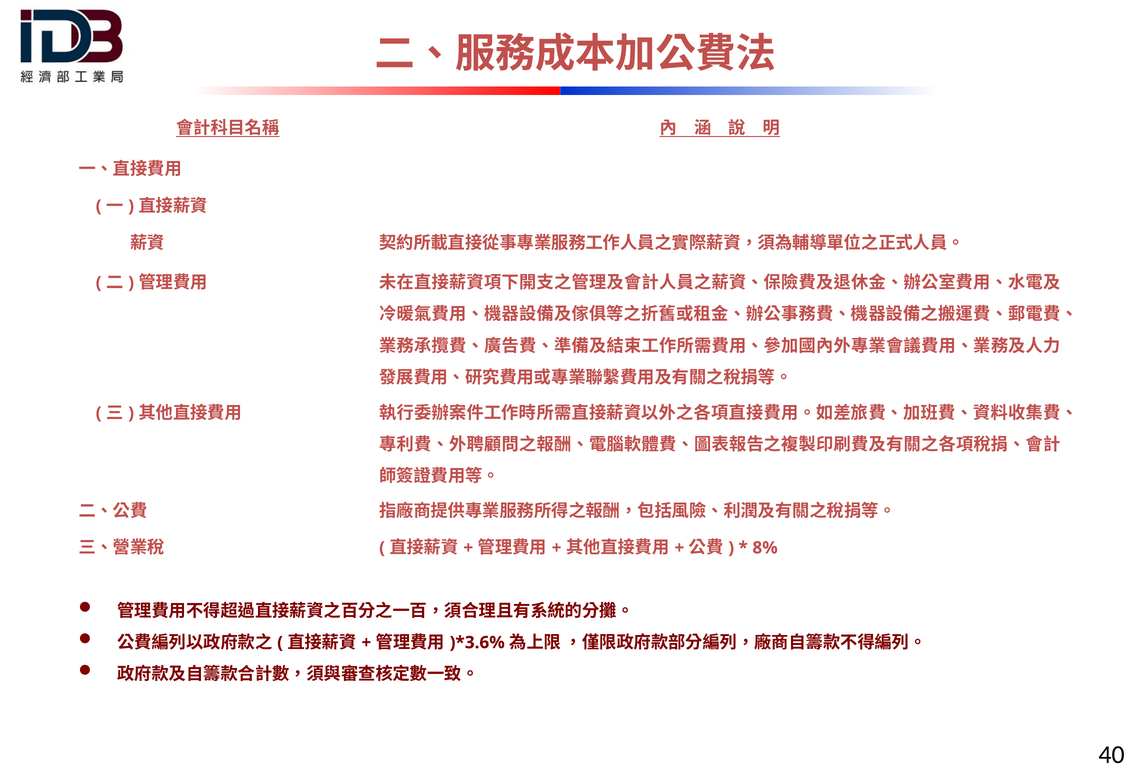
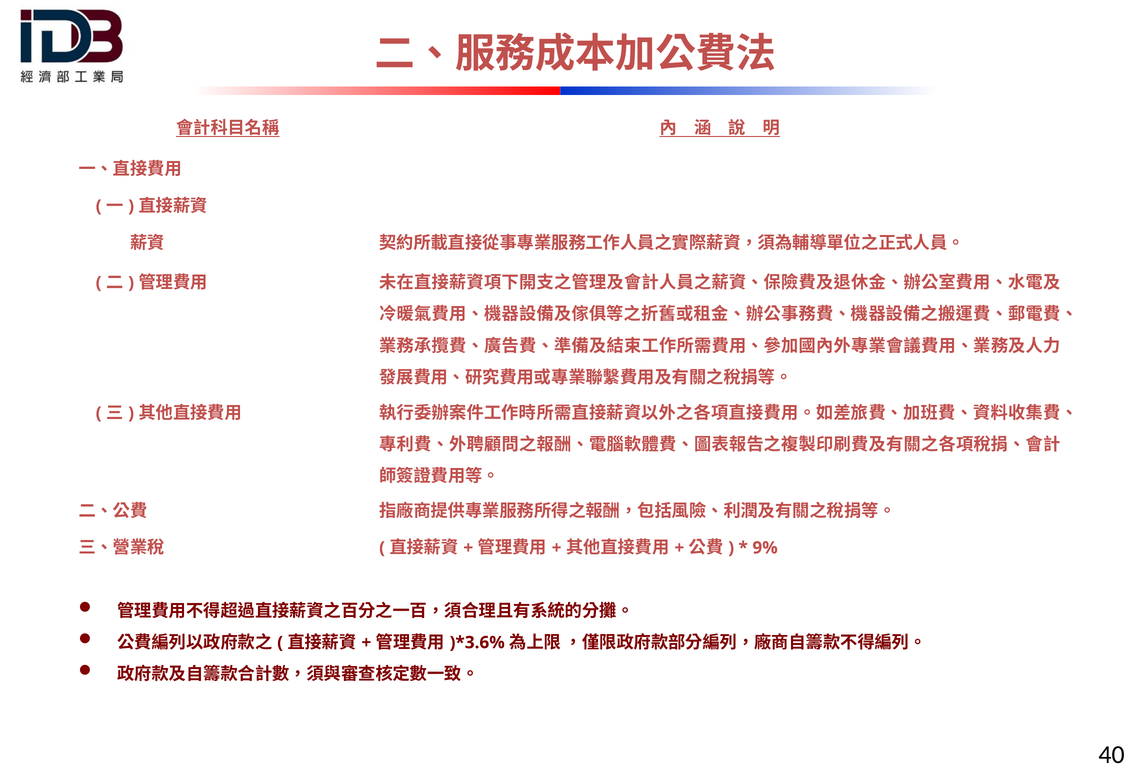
8%: 8% -> 9% (765, 548)
